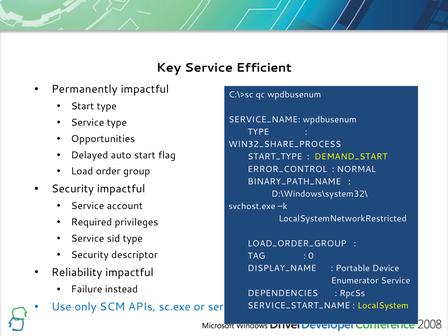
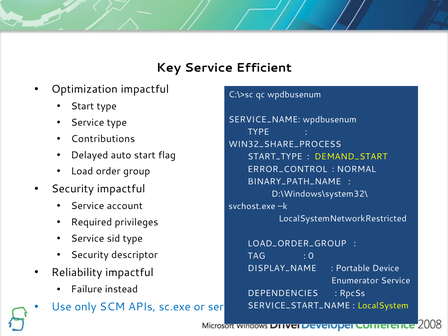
Permanently: Permanently -> Optimization (85, 89)
Opportunities: Opportunities -> Contributions (103, 139)
